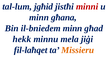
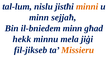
jgħid: jgħid -> nislu (43, 7)
minni colour: red -> orange (87, 7)
għana: għana -> sejjaħ (64, 17)
fil-laħqet: fil-laħqet -> fil-jikseb (31, 50)
